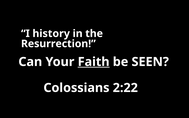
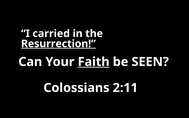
history: history -> carried (51, 34)
Resurrection underline: none -> present (58, 44)
2:22: 2:22 -> 2:11 (125, 88)
